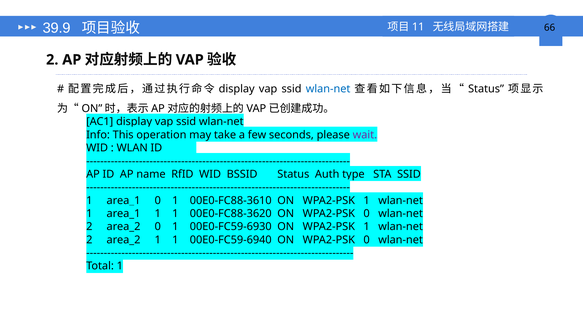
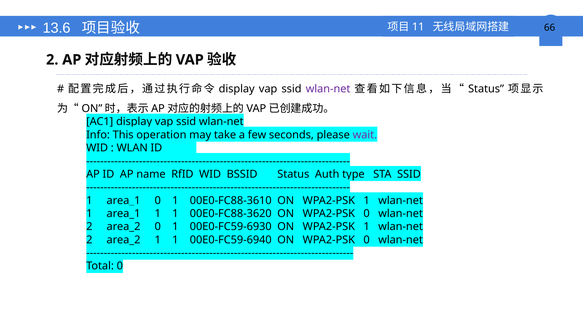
39.9: 39.9 -> 13.6 (57, 28)
wlan-net colour: blue -> purple (328, 89)
Total 1: 1 -> 0 (120, 266)
